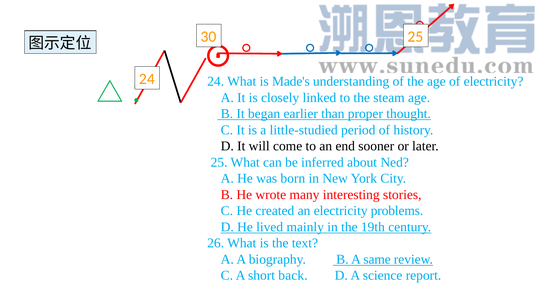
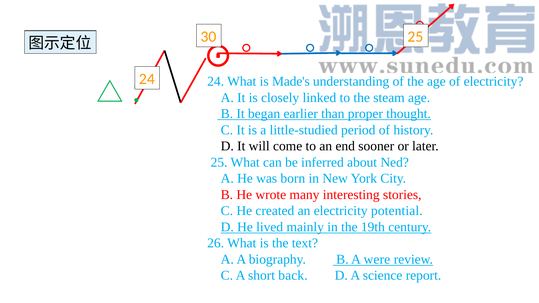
problems: problems -> potential (397, 211)
same: same -> were (377, 259)
